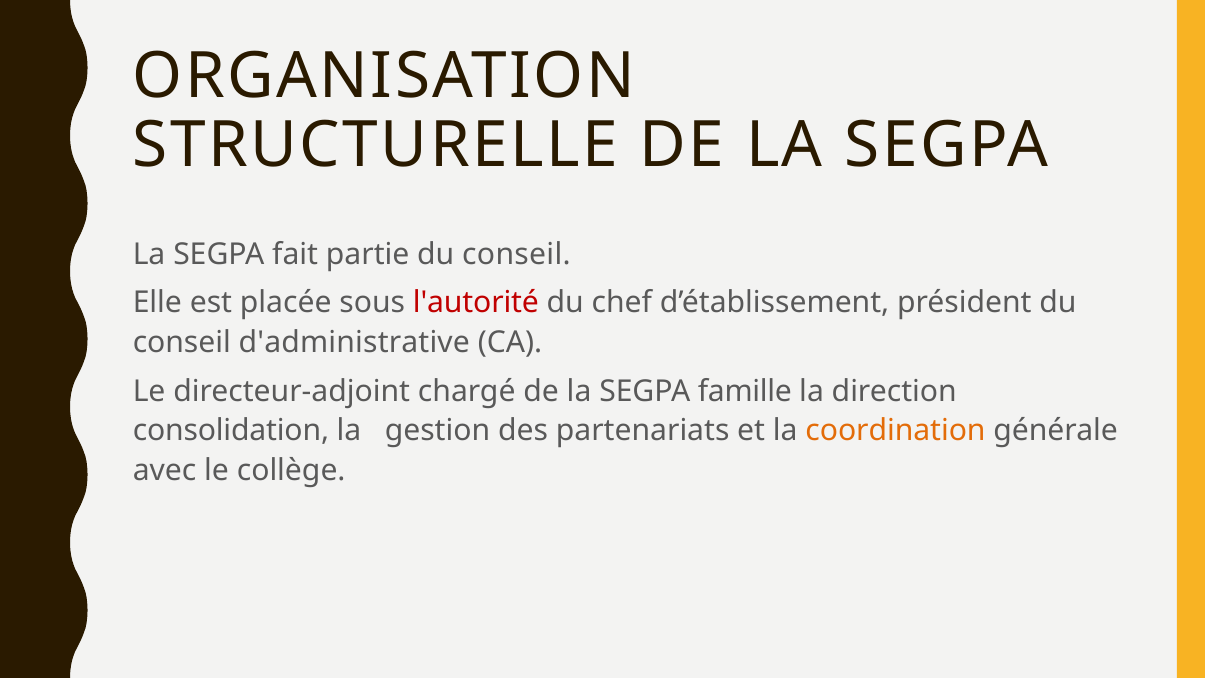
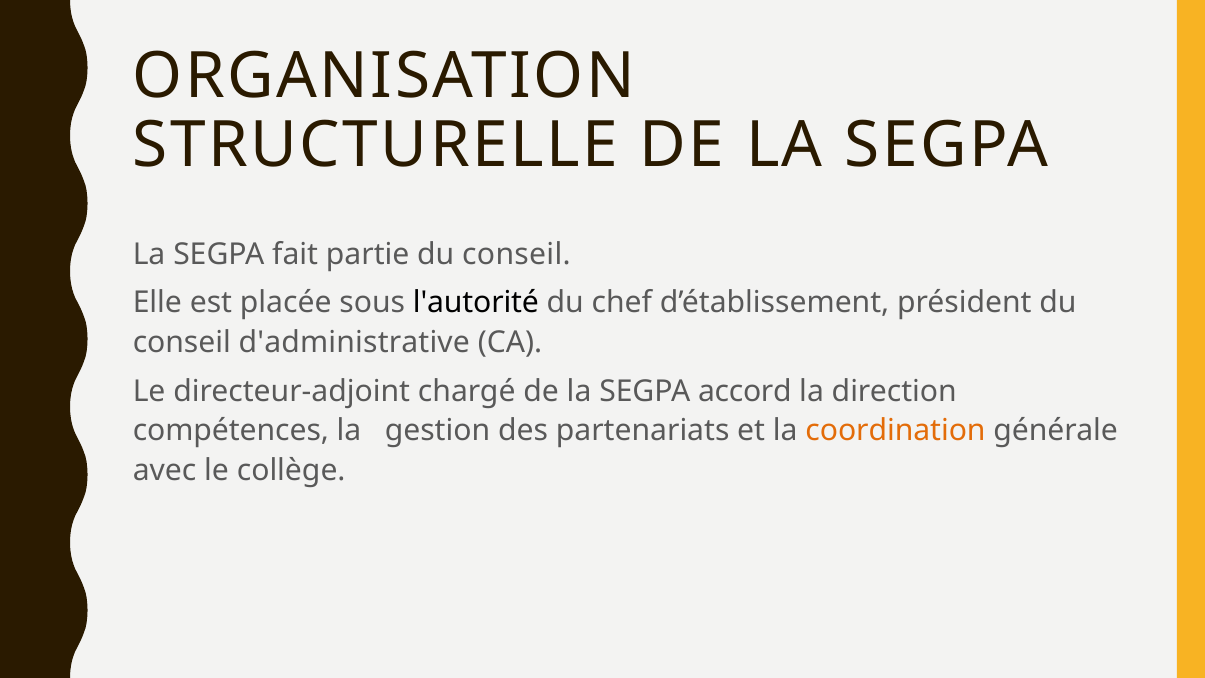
l'autorité colour: red -> black (476, 303)
famille: famille -> accord (745, 391)
consolidation: consolidation -> compétences (231, 431)
